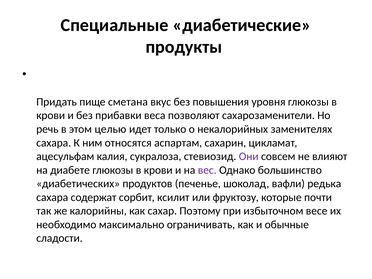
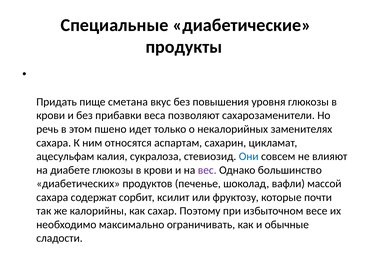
целью: целью -> пшено (110, 129)
Они colour: purple -> blue (249, 156)
редька: редька -> массой (324, 184)
